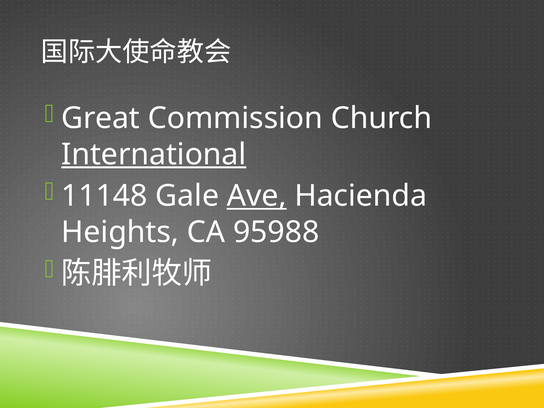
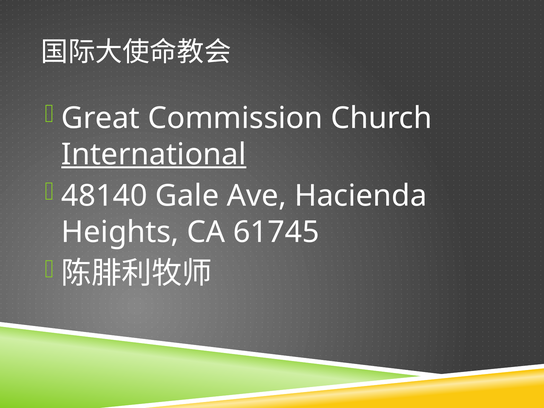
11148: 11148 -> 48140 (104, 196)
Ave underline: present -> none (257, 196)
95988: 95988 -> 61745 (276, 232)
